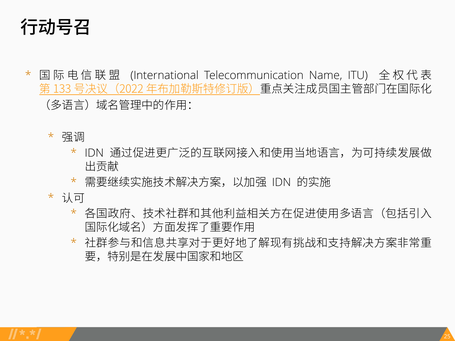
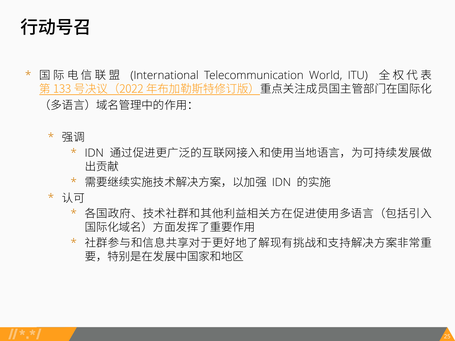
Name: Name -> World (326, 76)
